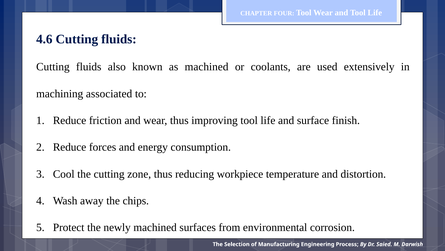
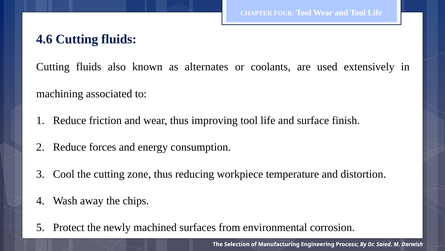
as machined: machined -> alternates (207, 67)
